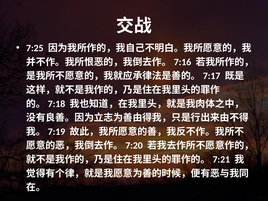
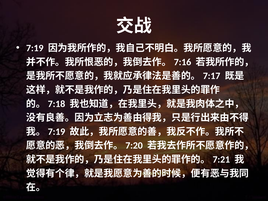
7:25: 7:25 -> 7:19 (35, 48)
